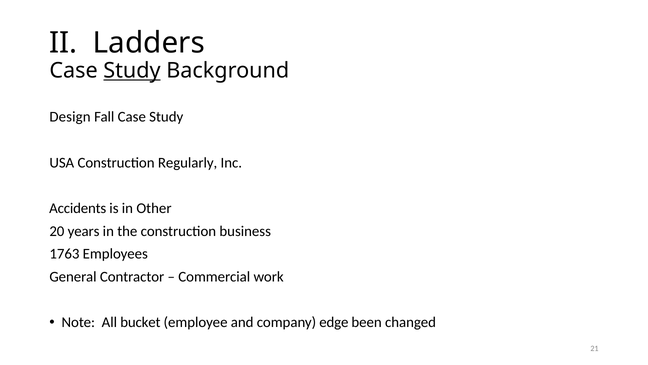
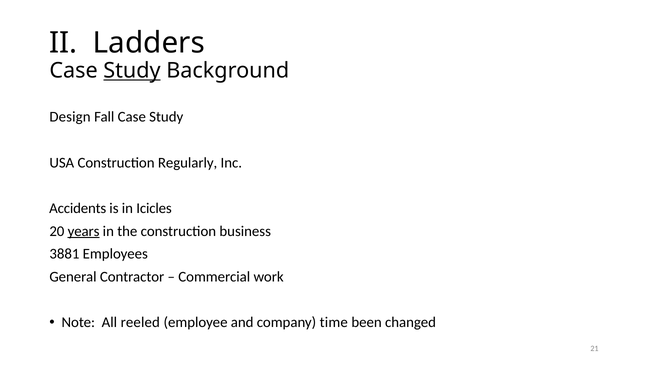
Other: Other -> Icicles (154, 208)
years underline: none -> present (84, 231)
1763: 1763 -> 3881 (64, 254)
bucket: bucket -> reeled (140, 322)
edge: edge -> time (334, 322)
